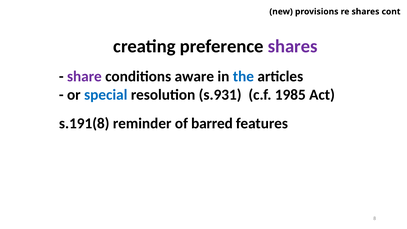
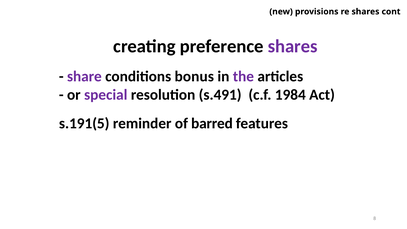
aware: aware -> bonus (194, 77)
the colour: blue -> purple (243, 77)
special colour: blue -> purple (106, 95)
s.931: s.931 -> s.491 (220, 95)
1985: 1985 -> 1984 (290, 95)
s.191(8: s.191(8 -> s.191(5 (84, 123)
